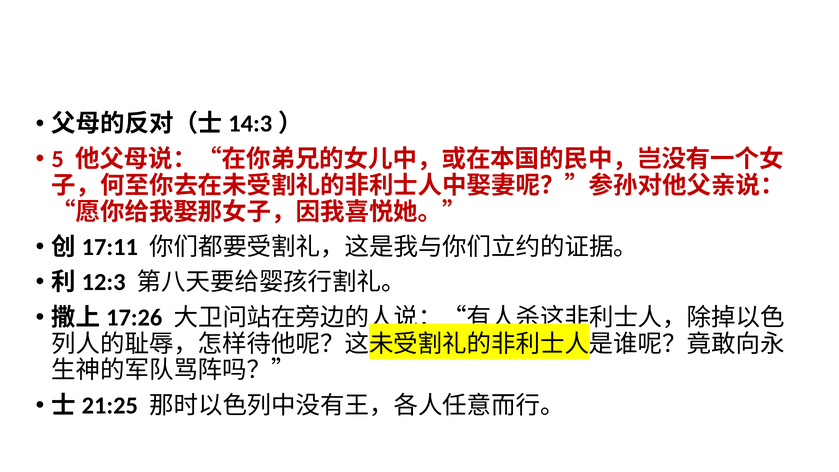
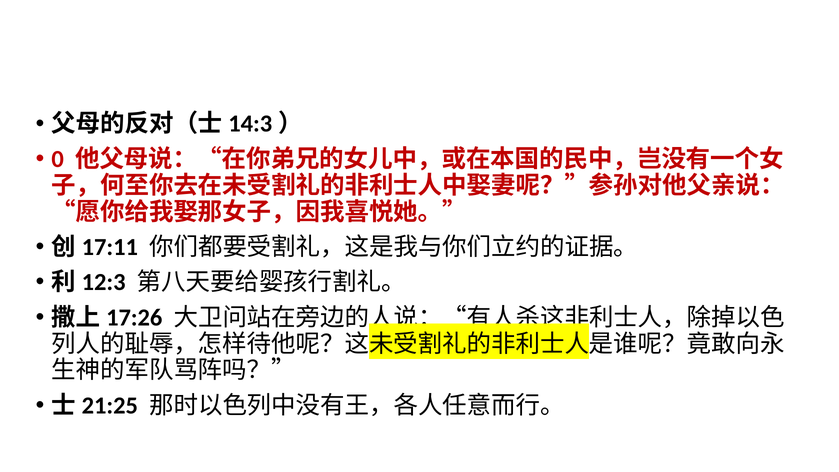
5: 5 -> 0 (58, 159)
